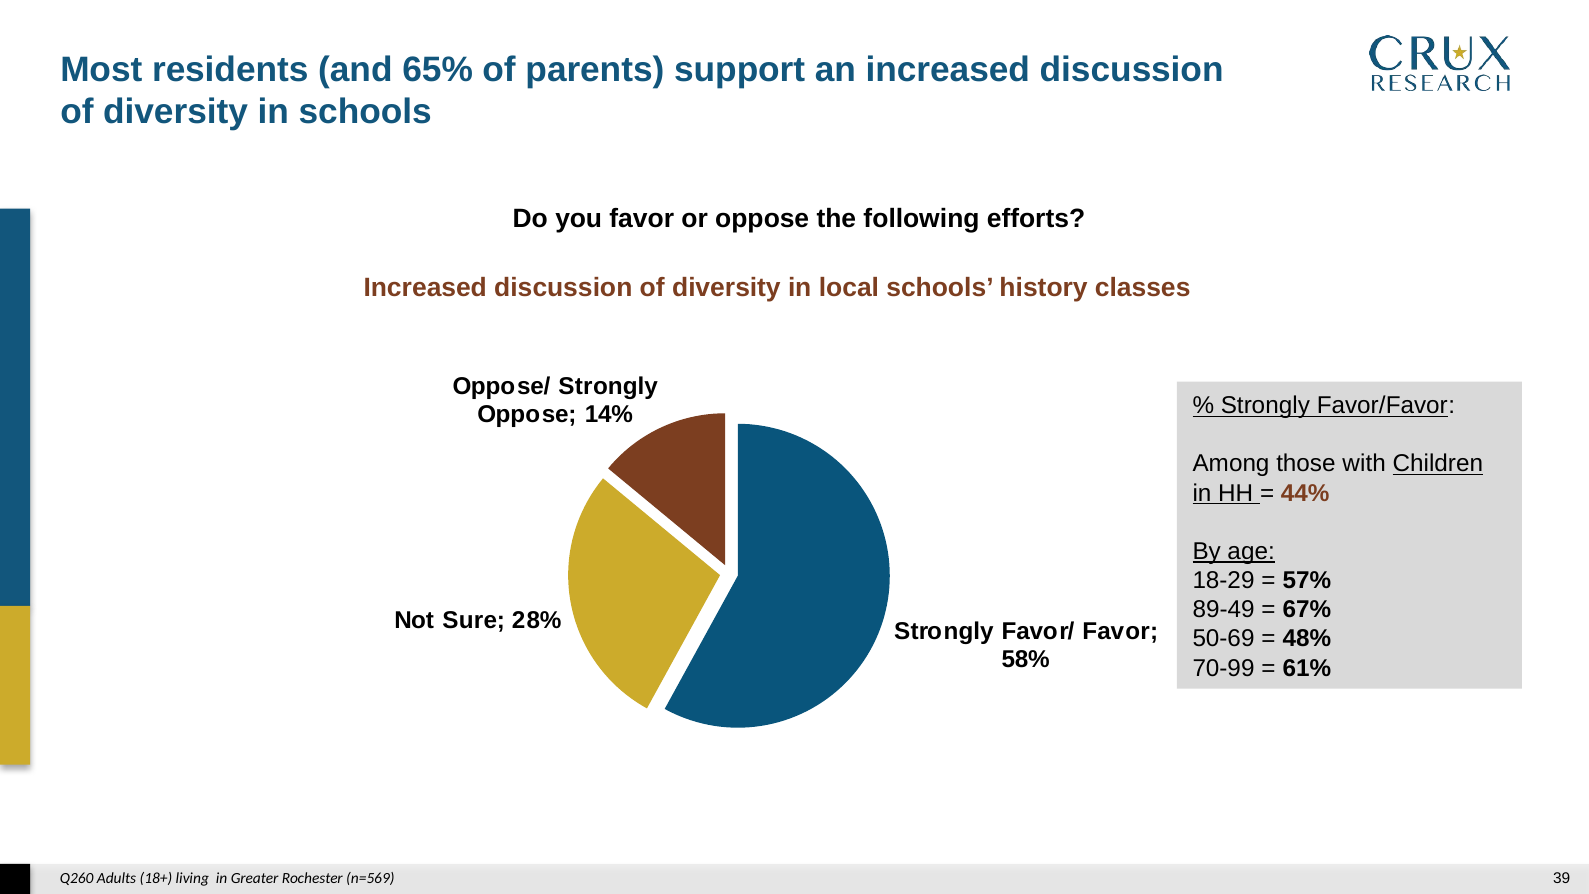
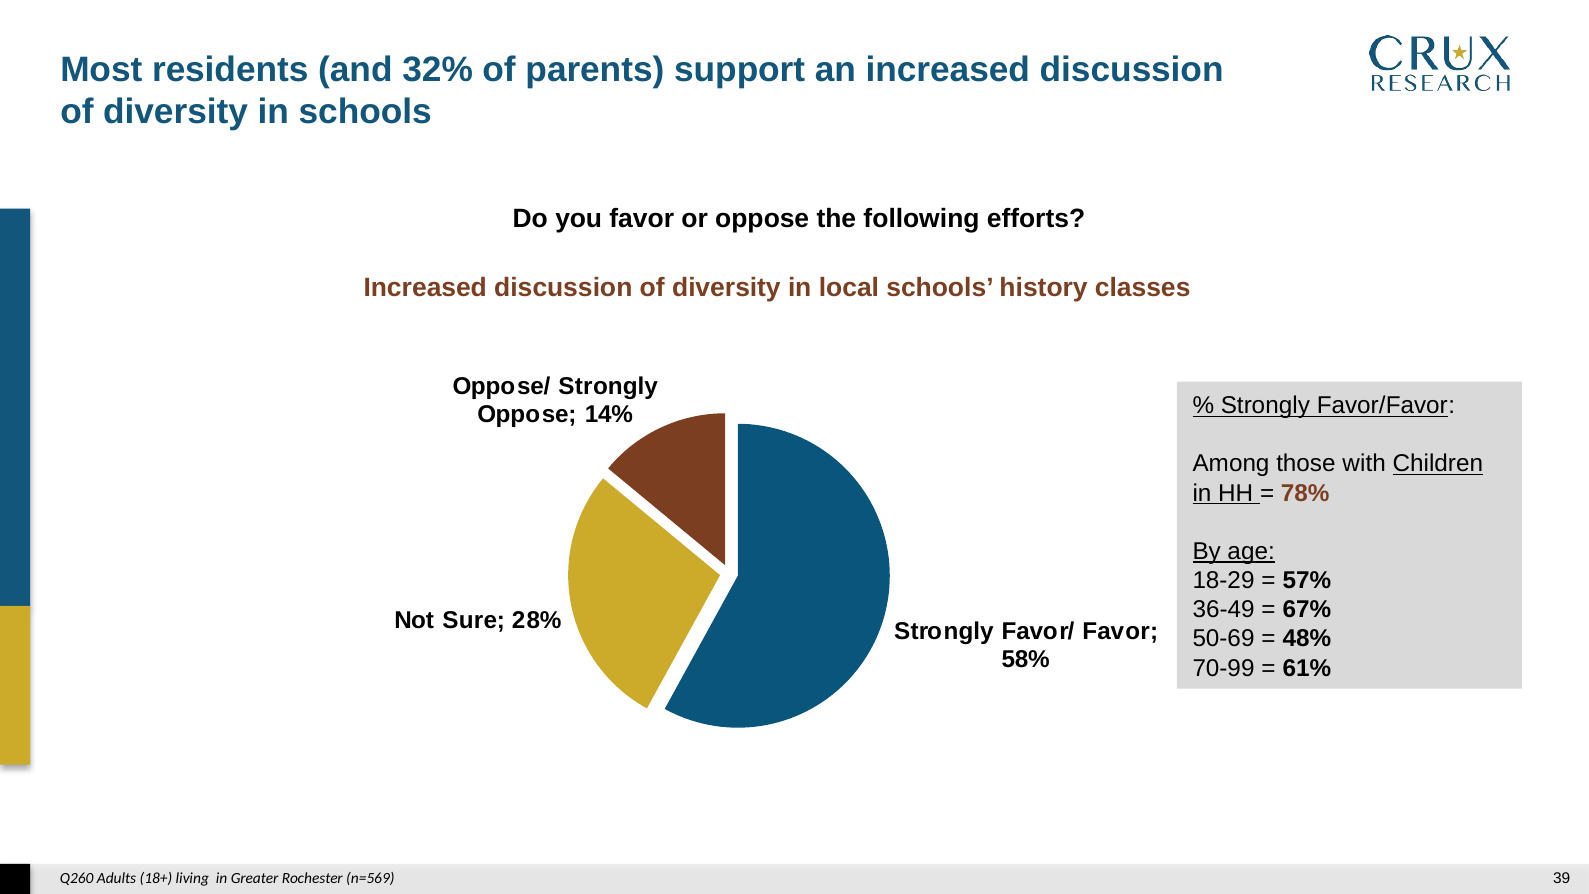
65%: 65% -> 32% (438, 70)
44%: 44% -> 78% (1305, 493)
89-49: 89-49 -> 36-49 (1224, 610)
